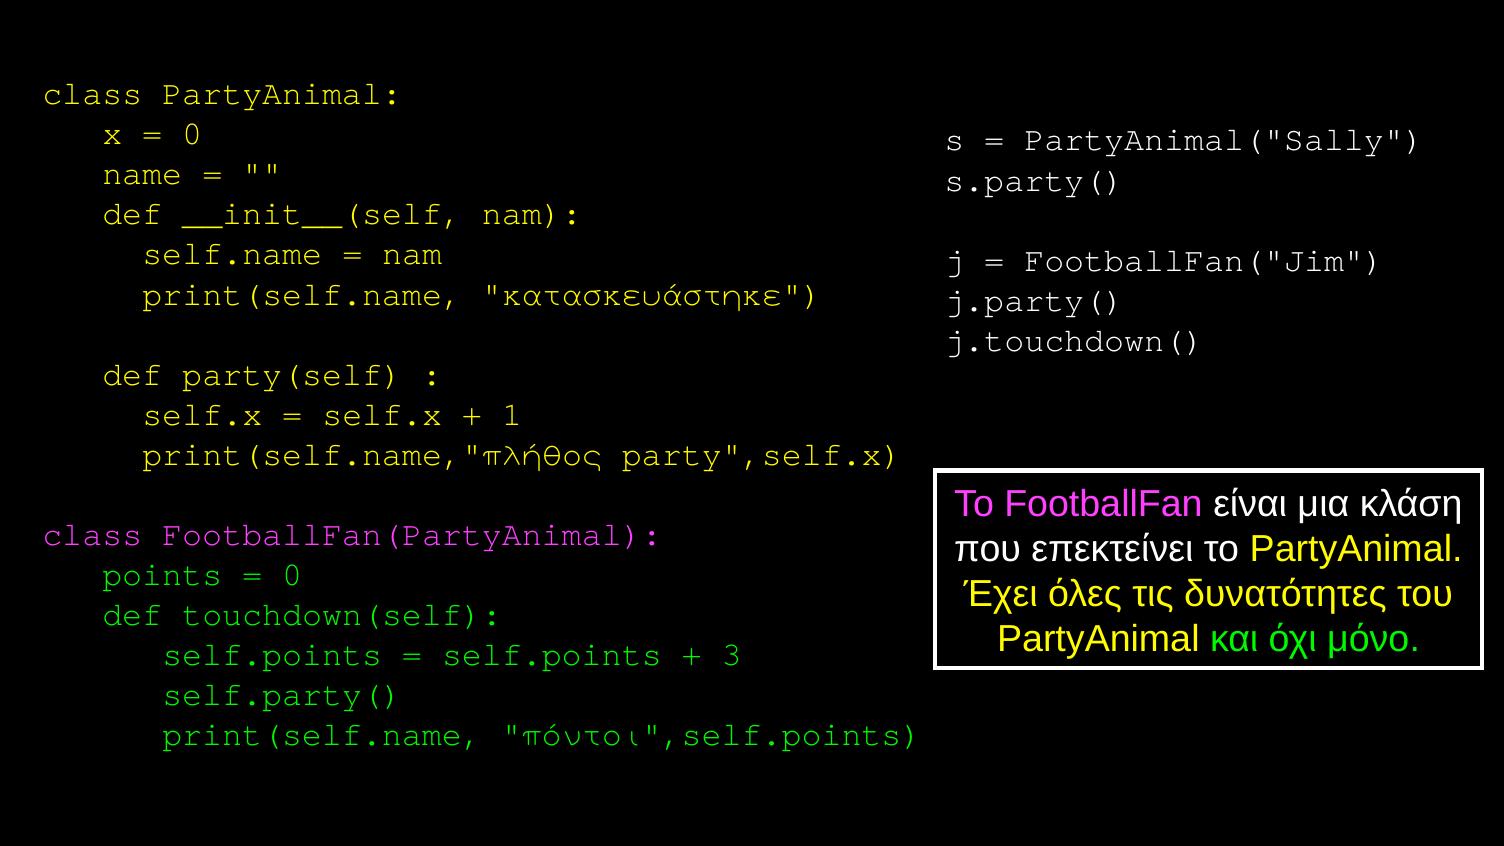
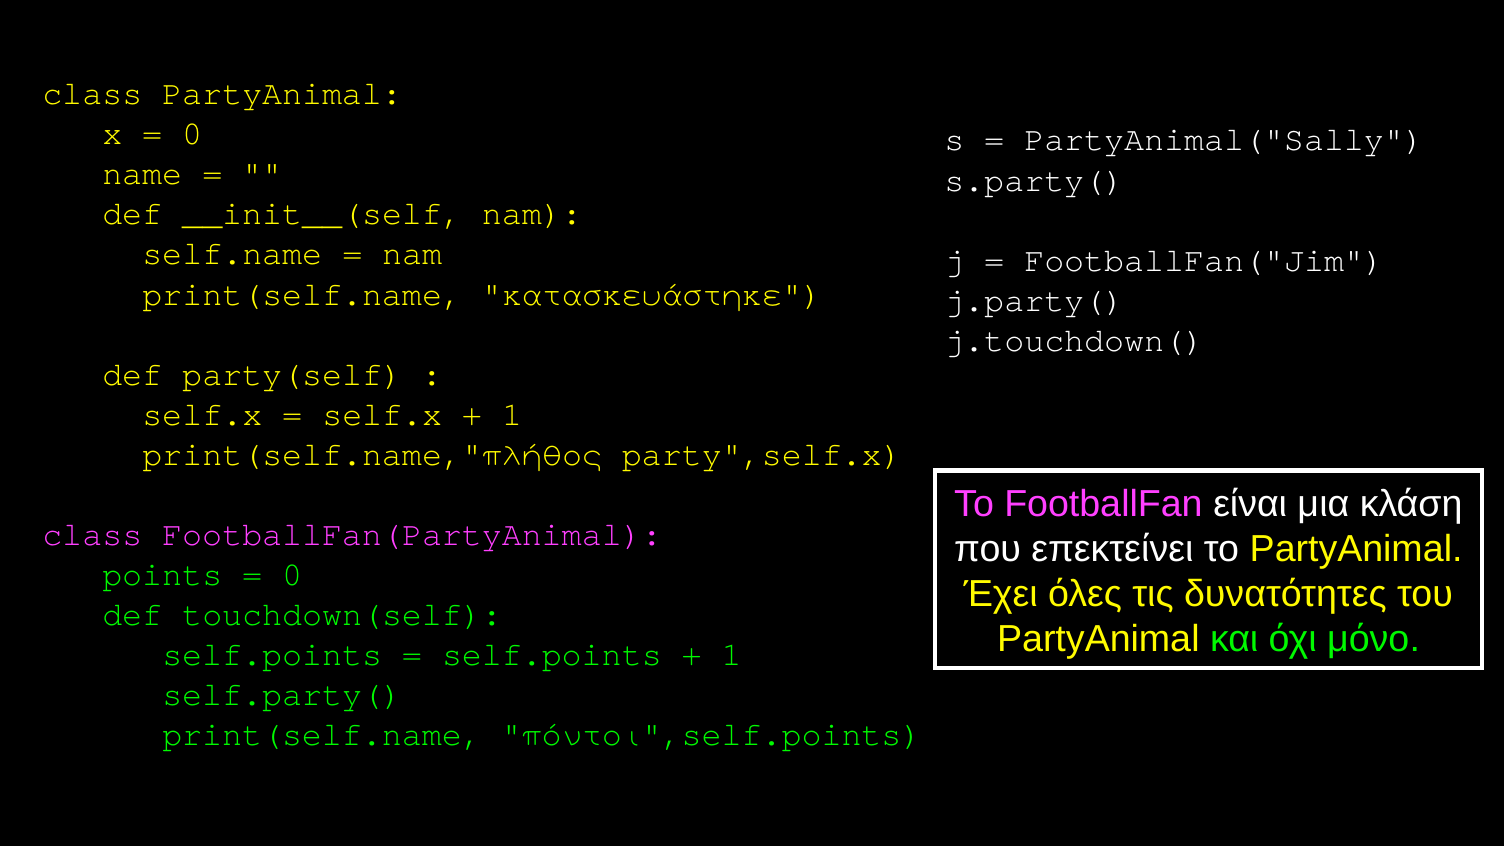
3: 3 -> 1 (732, 655)
